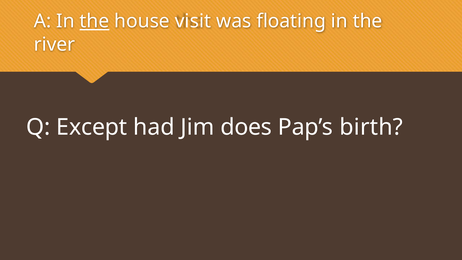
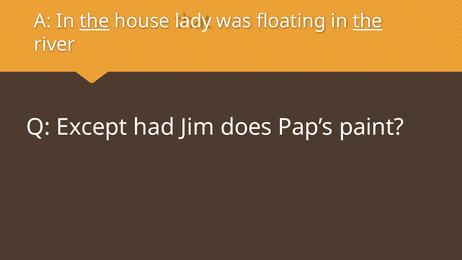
visit: visit -> lady (193, 21)
the underline: none -> present (368, 21)
birth: birth -> paint (371, 127)
